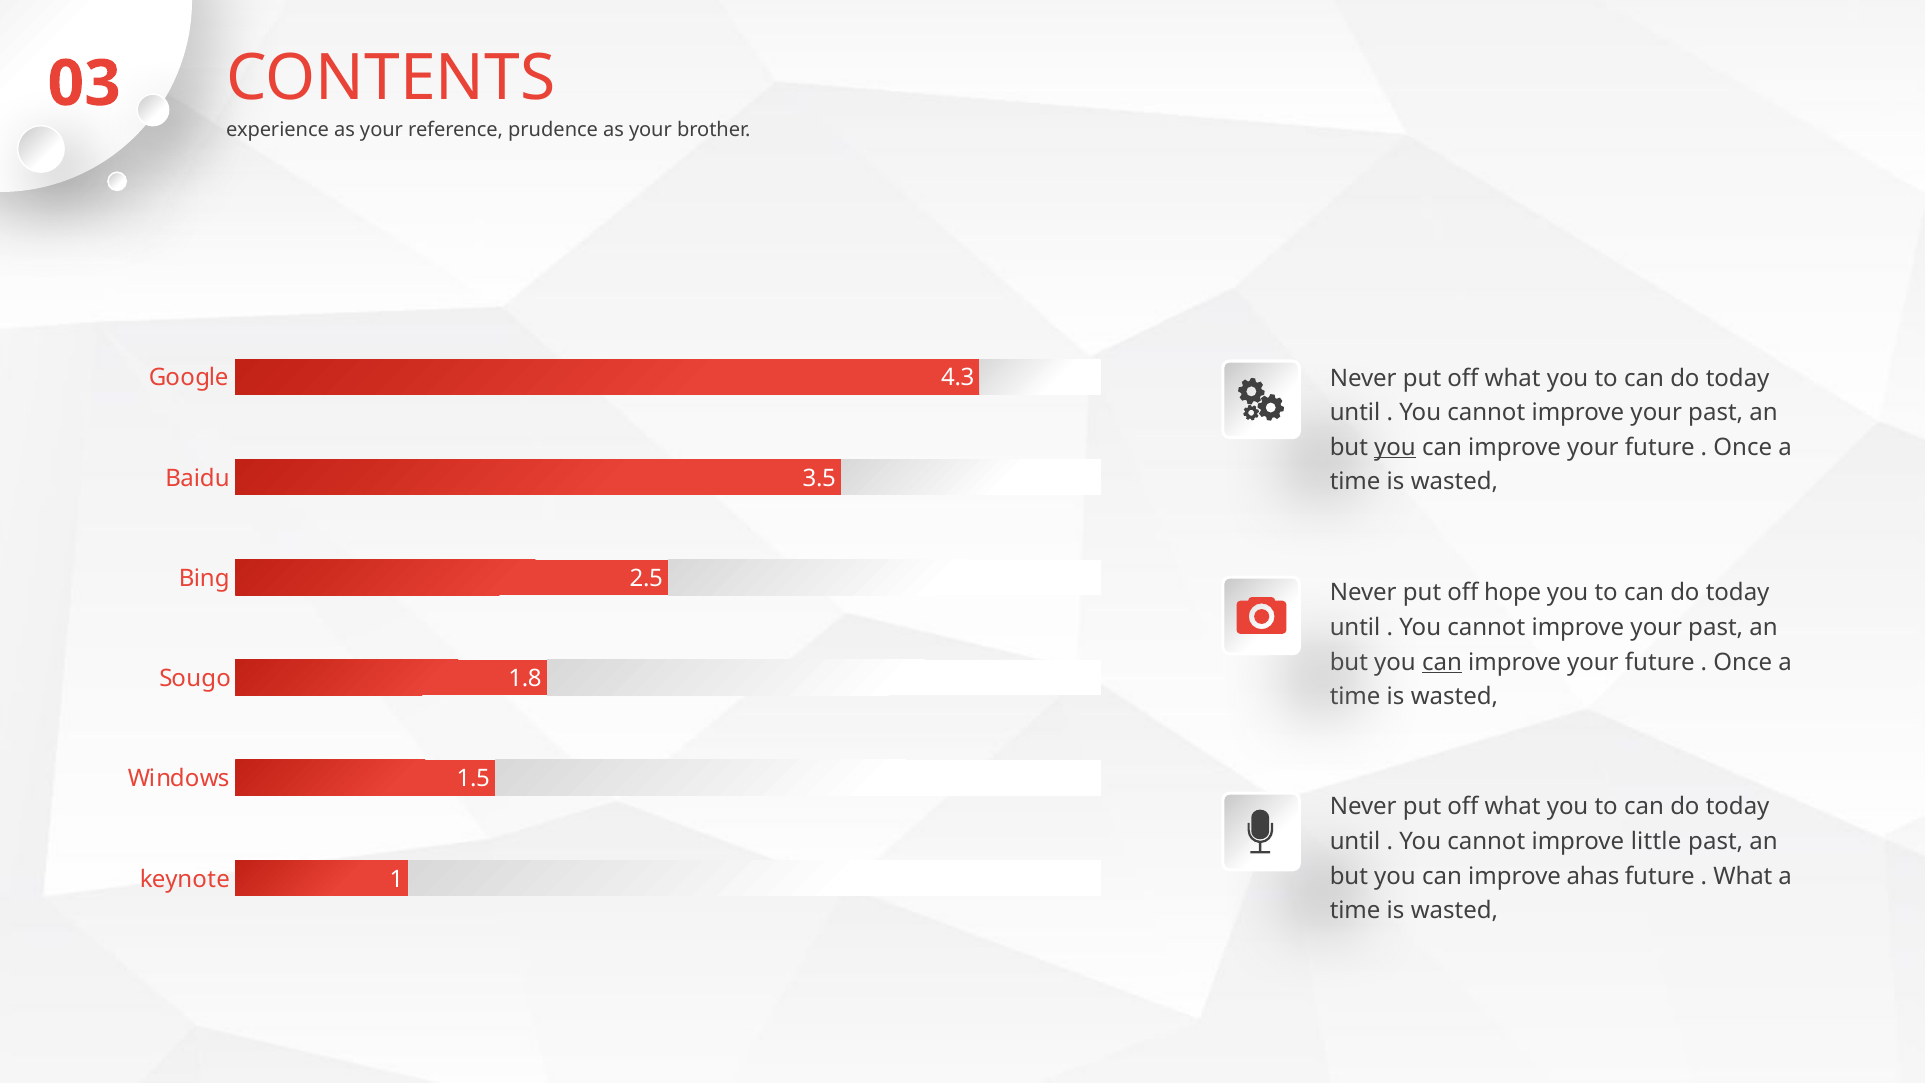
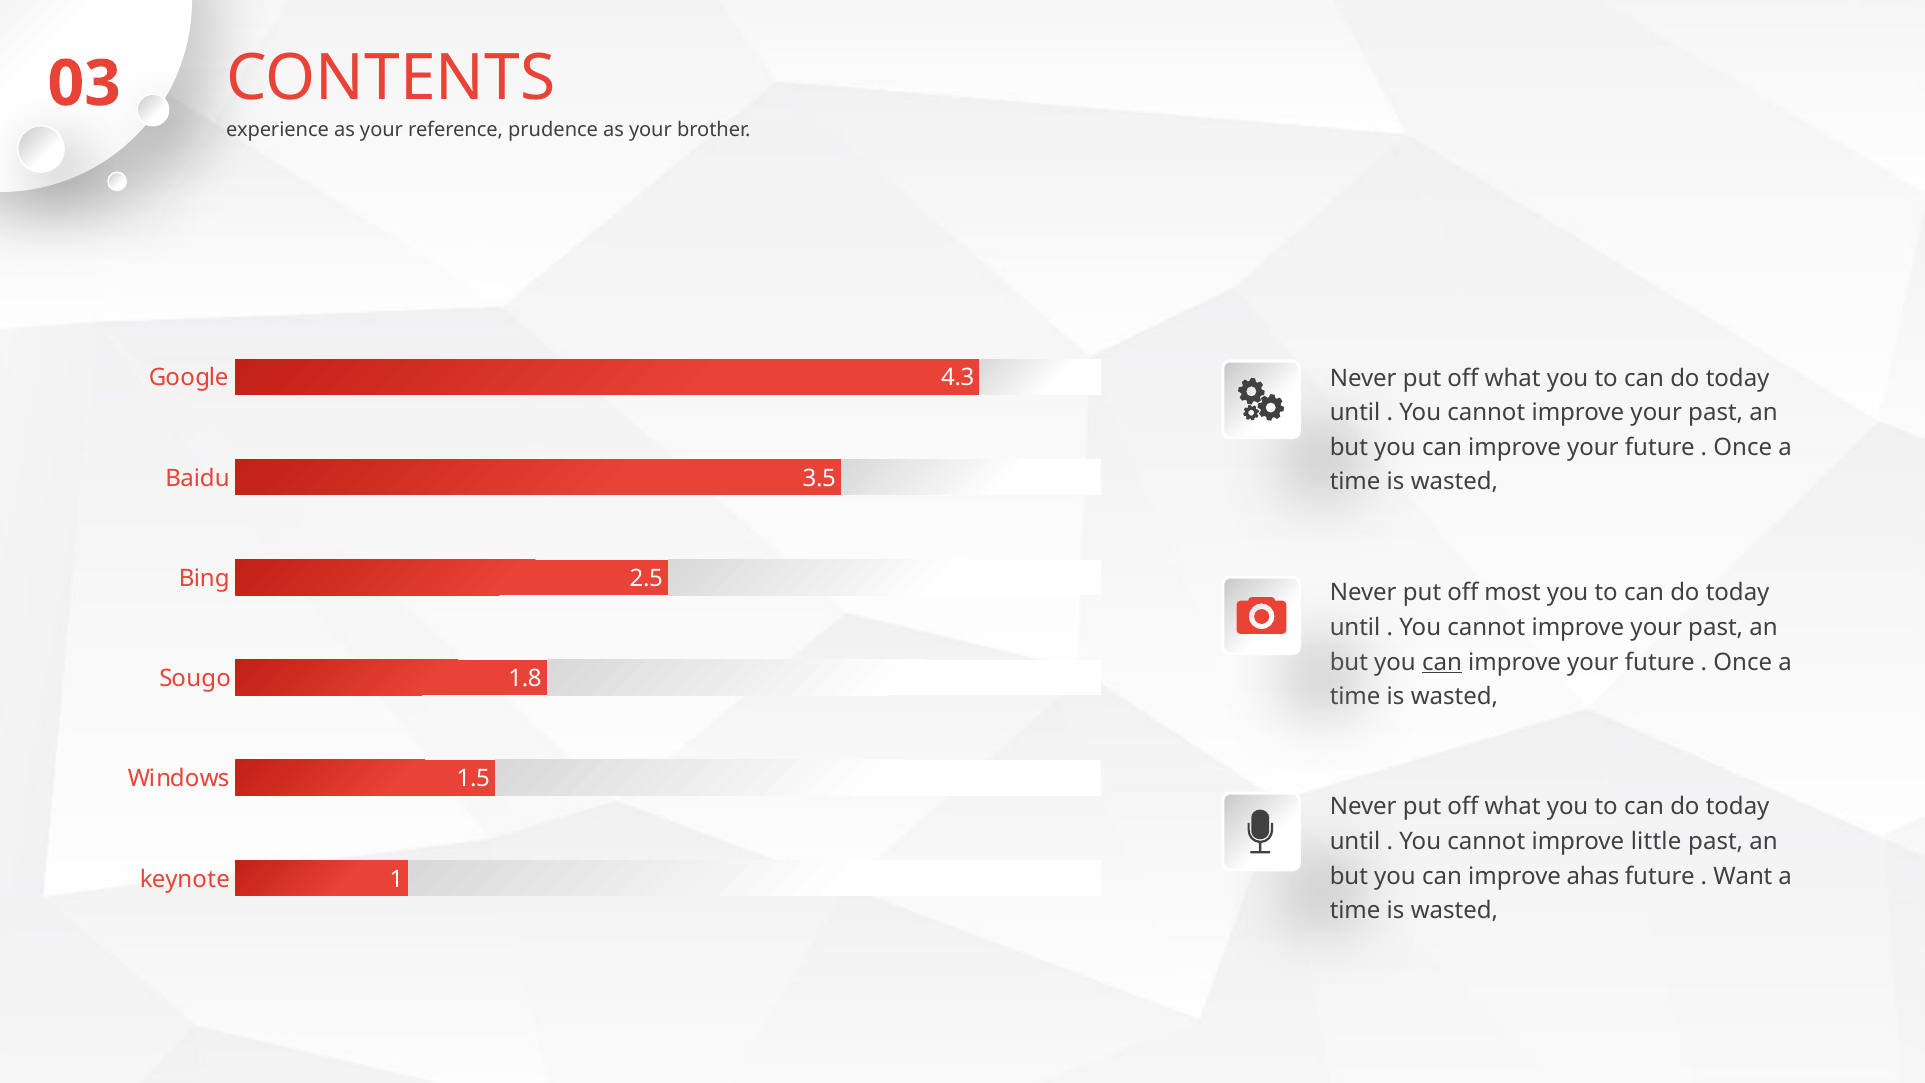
you underline: present -> none (1395, 447)
hope: hope -> most (1513, 593)
What: What -> Want (1743, 876)
